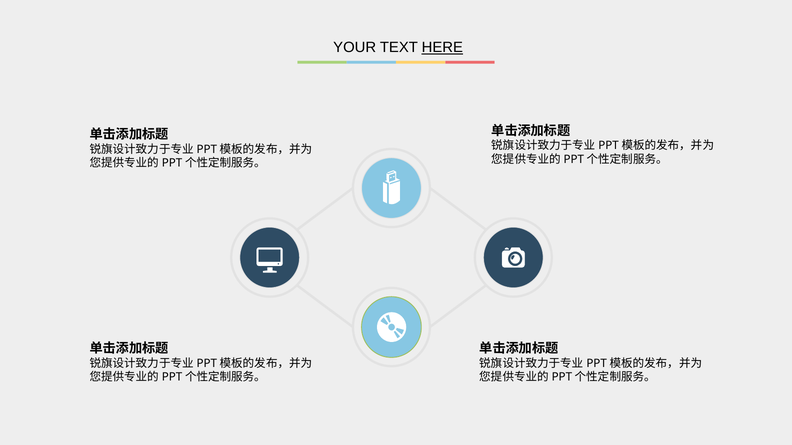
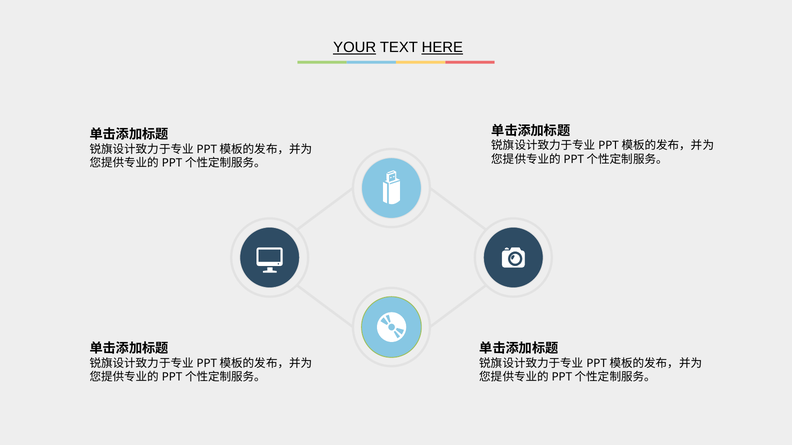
YOUR underline: none -> present (355, 48)
